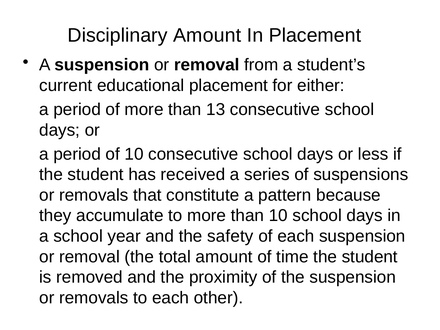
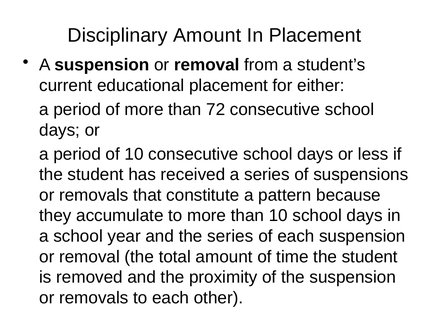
13: 13 -> 72 (216, 110)
the safety: safety -> series (230, 236)
